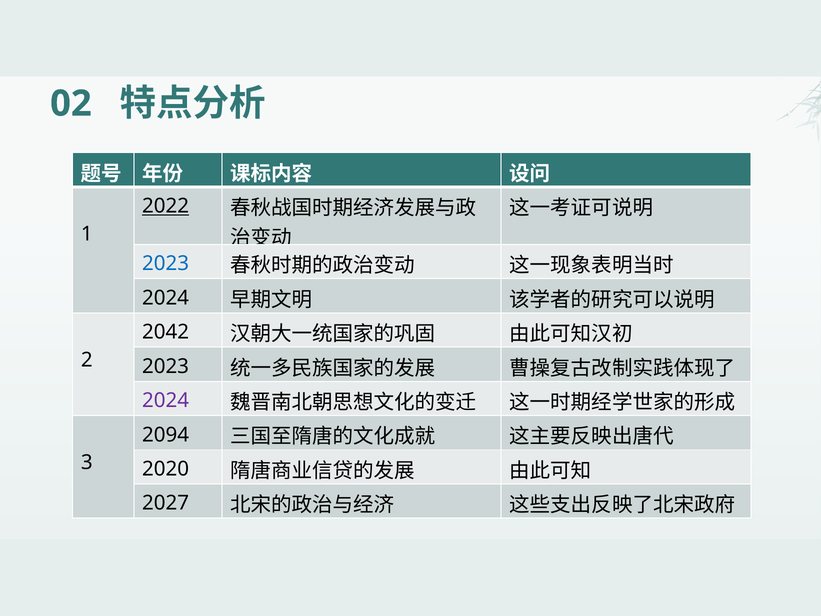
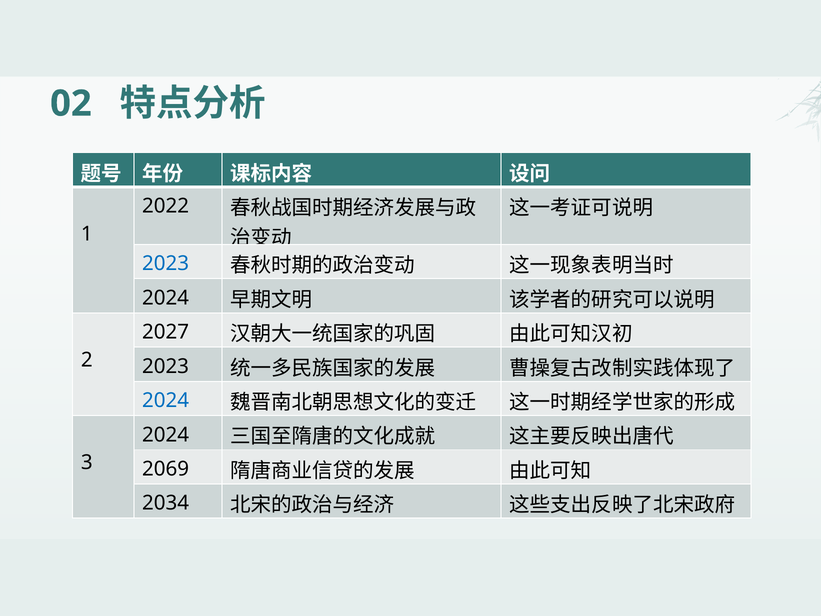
2022 underline: present -> none (166, 206)
2042: 2042 -> 2027 (166, 332)
2024 colour: purple -> blue (166, 400)
2094: 2094 -> 2024 (166, 435)
2020: 2020 -> 2069 (166, 469)
2027: 2027 -> 2034 (166, 503)
